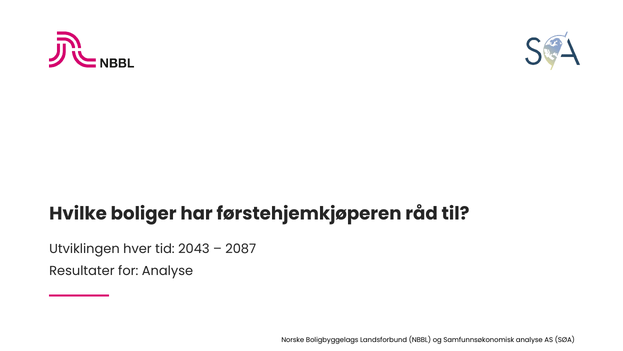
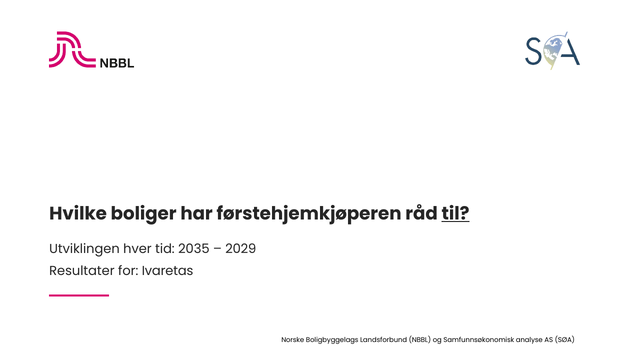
til underline: none -> present (456, 213)
2043: 2043 -> 2035 (194, 248)
2087: 2087 -> 2029 (241, 248)
for Analyse: Analyse -> Ivaretas (168, 271)
